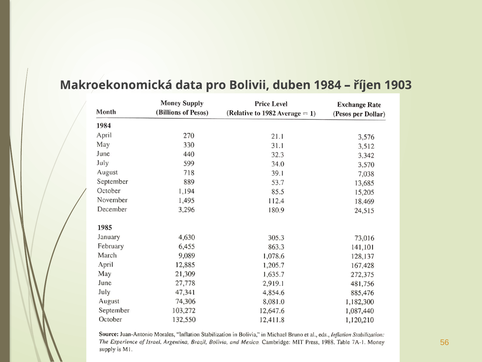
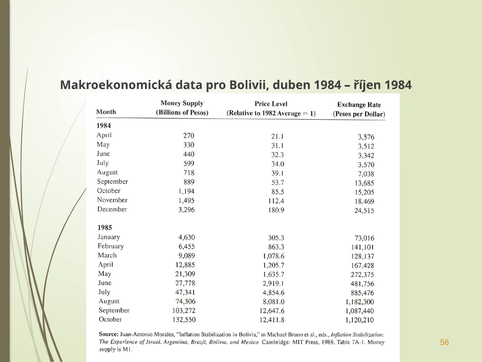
1903: 1903 -> 1984 (398, 85)
